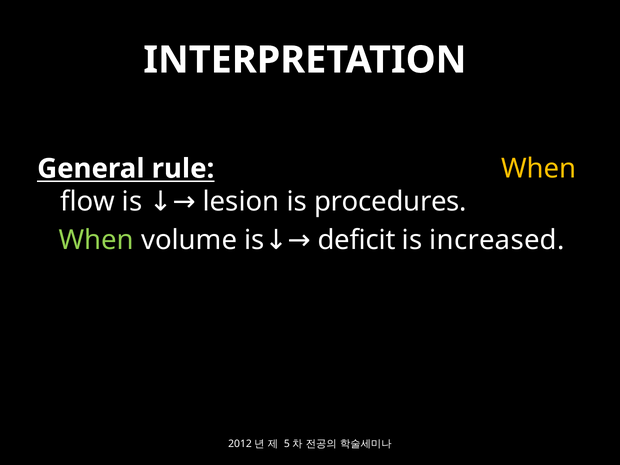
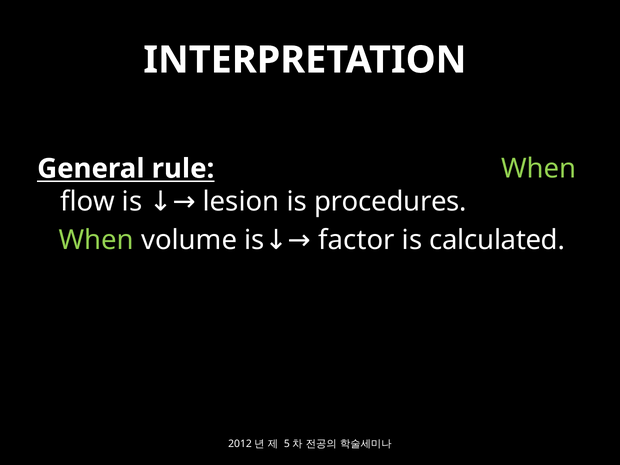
When colour: yellow -> light green (539, 169)
deficit: deficit -> factor (356, 240)
increased: increased -> calculated (497, 240)
